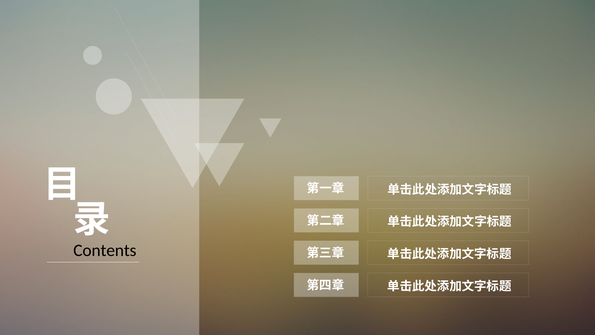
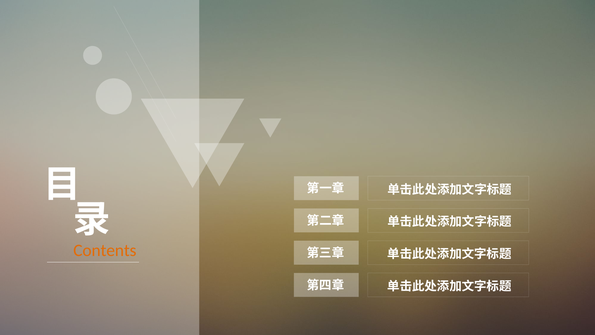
Contents colour: black -> orange (105, 250)
